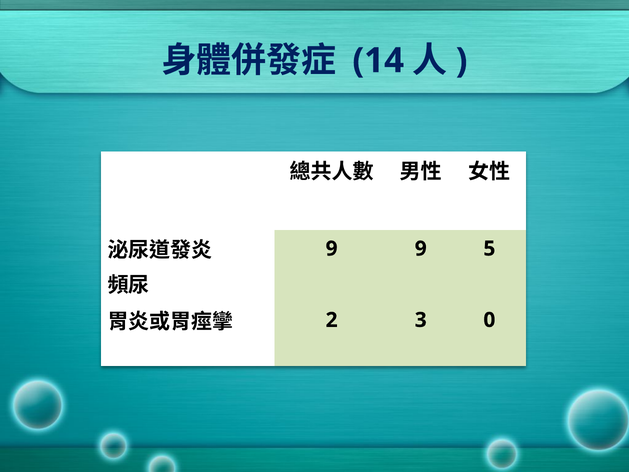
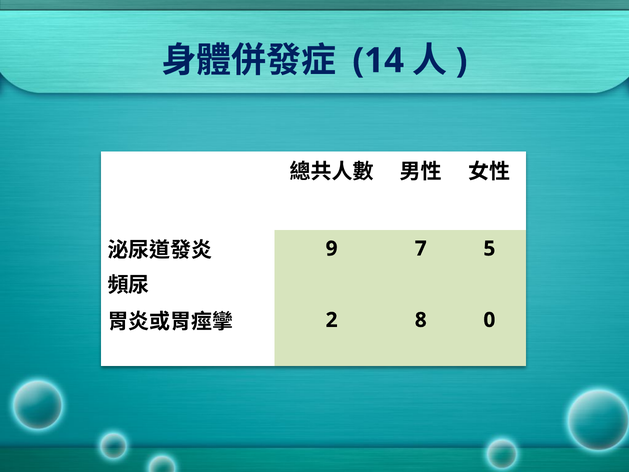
9 9: 9 -> 7 (421, 249)
3: 3 -> 8 (421, 320)
